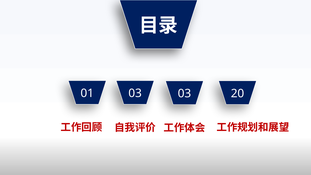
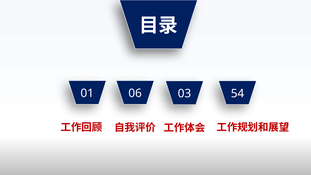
01 03: 03 -> 06 (135, 93)
20: 20 -> 54 (237, 93)
